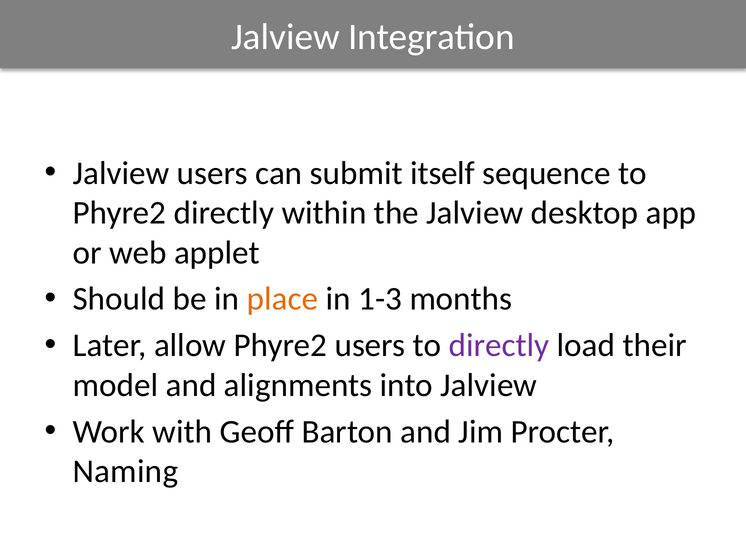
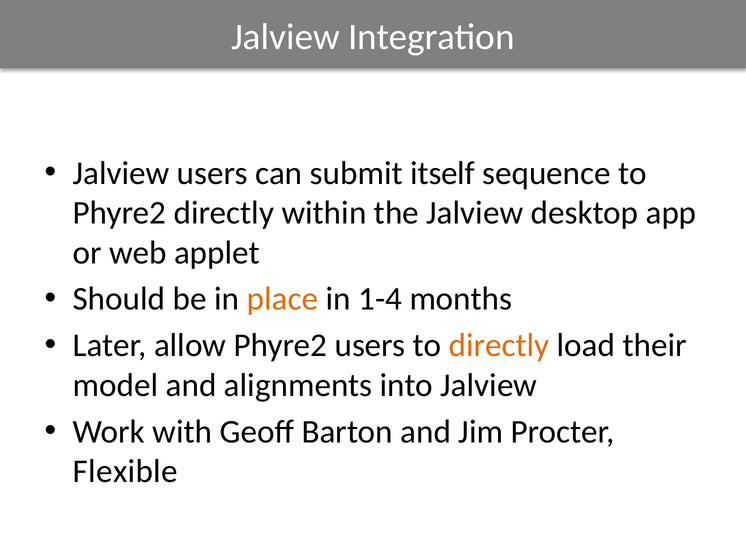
1-3: 1-3 -> 1-4 (380, 299)
directly colour: purple -> orange (499, 346)
Naming: Naming -> Flexible (125, 472)
